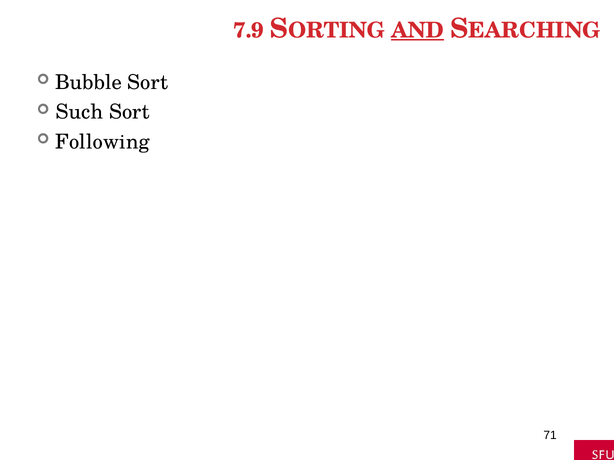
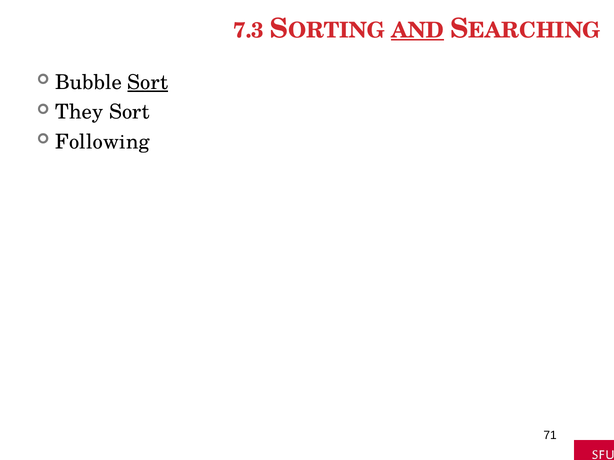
7.9: 7.9 -> 7.3 (249, 30)
Sort underline: none -> present (148, 83)
Such: Such -> They (79, 112)
